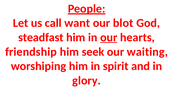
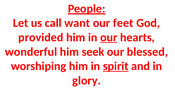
blot: blot -> feet (123, 23)
steadfast: steadfast -> provided (41, 38)
friendship: friendship -> wonderful (31, 52)
waiting: waiting -> blessed (147, 52)
spirit underline: none -> present (116, 66)
